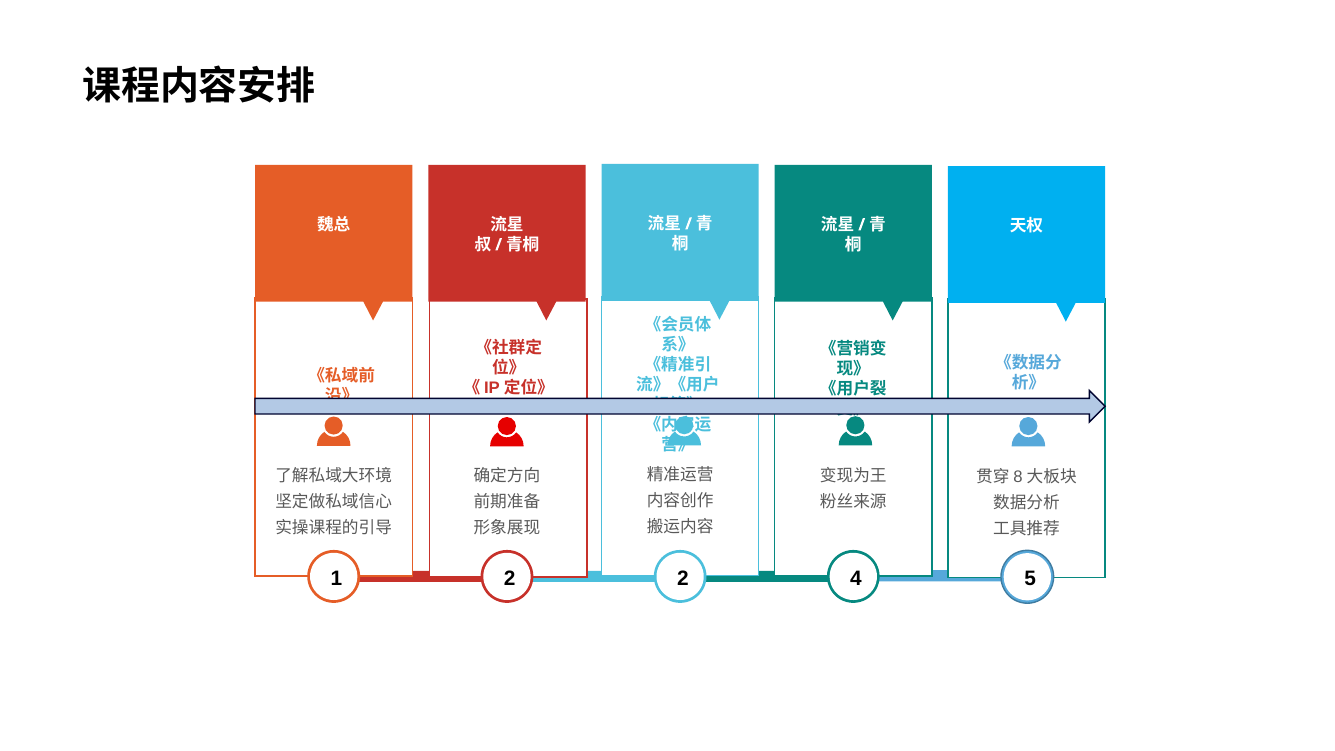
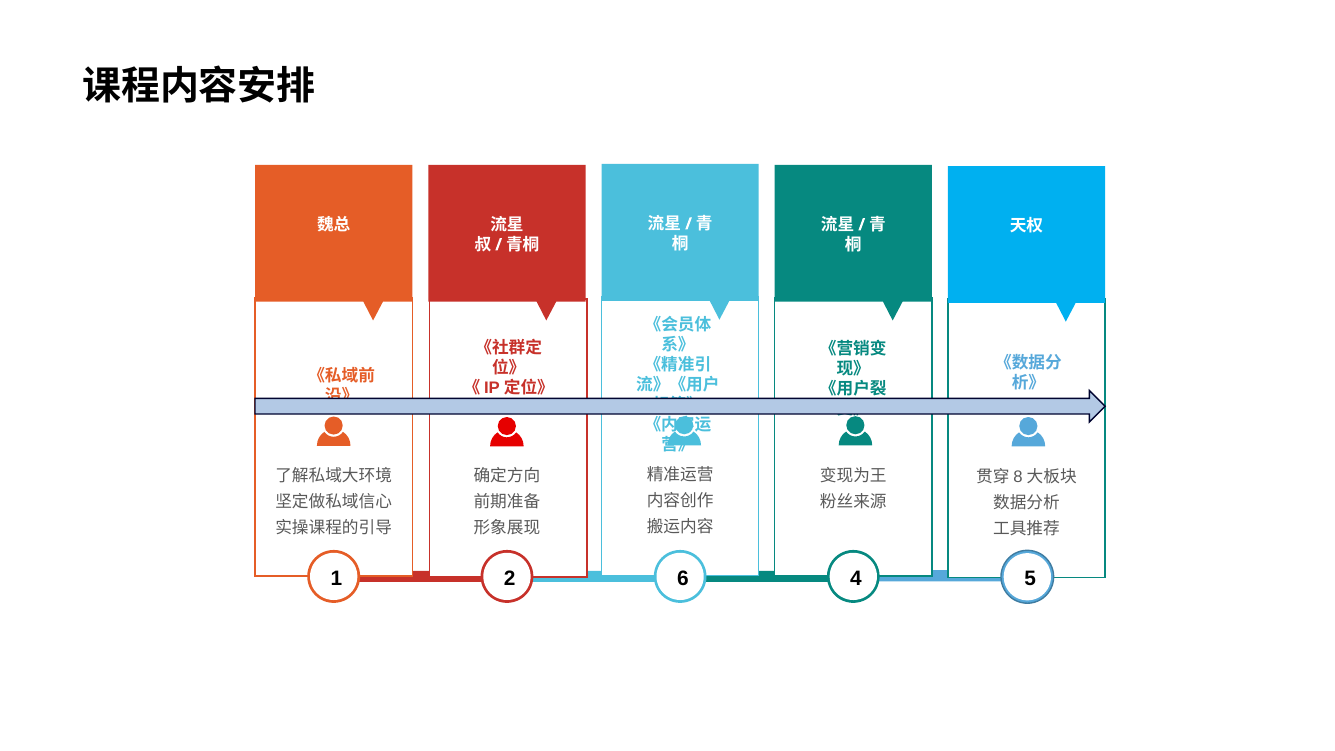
1 2: 2 -> 6 (683, 579)
